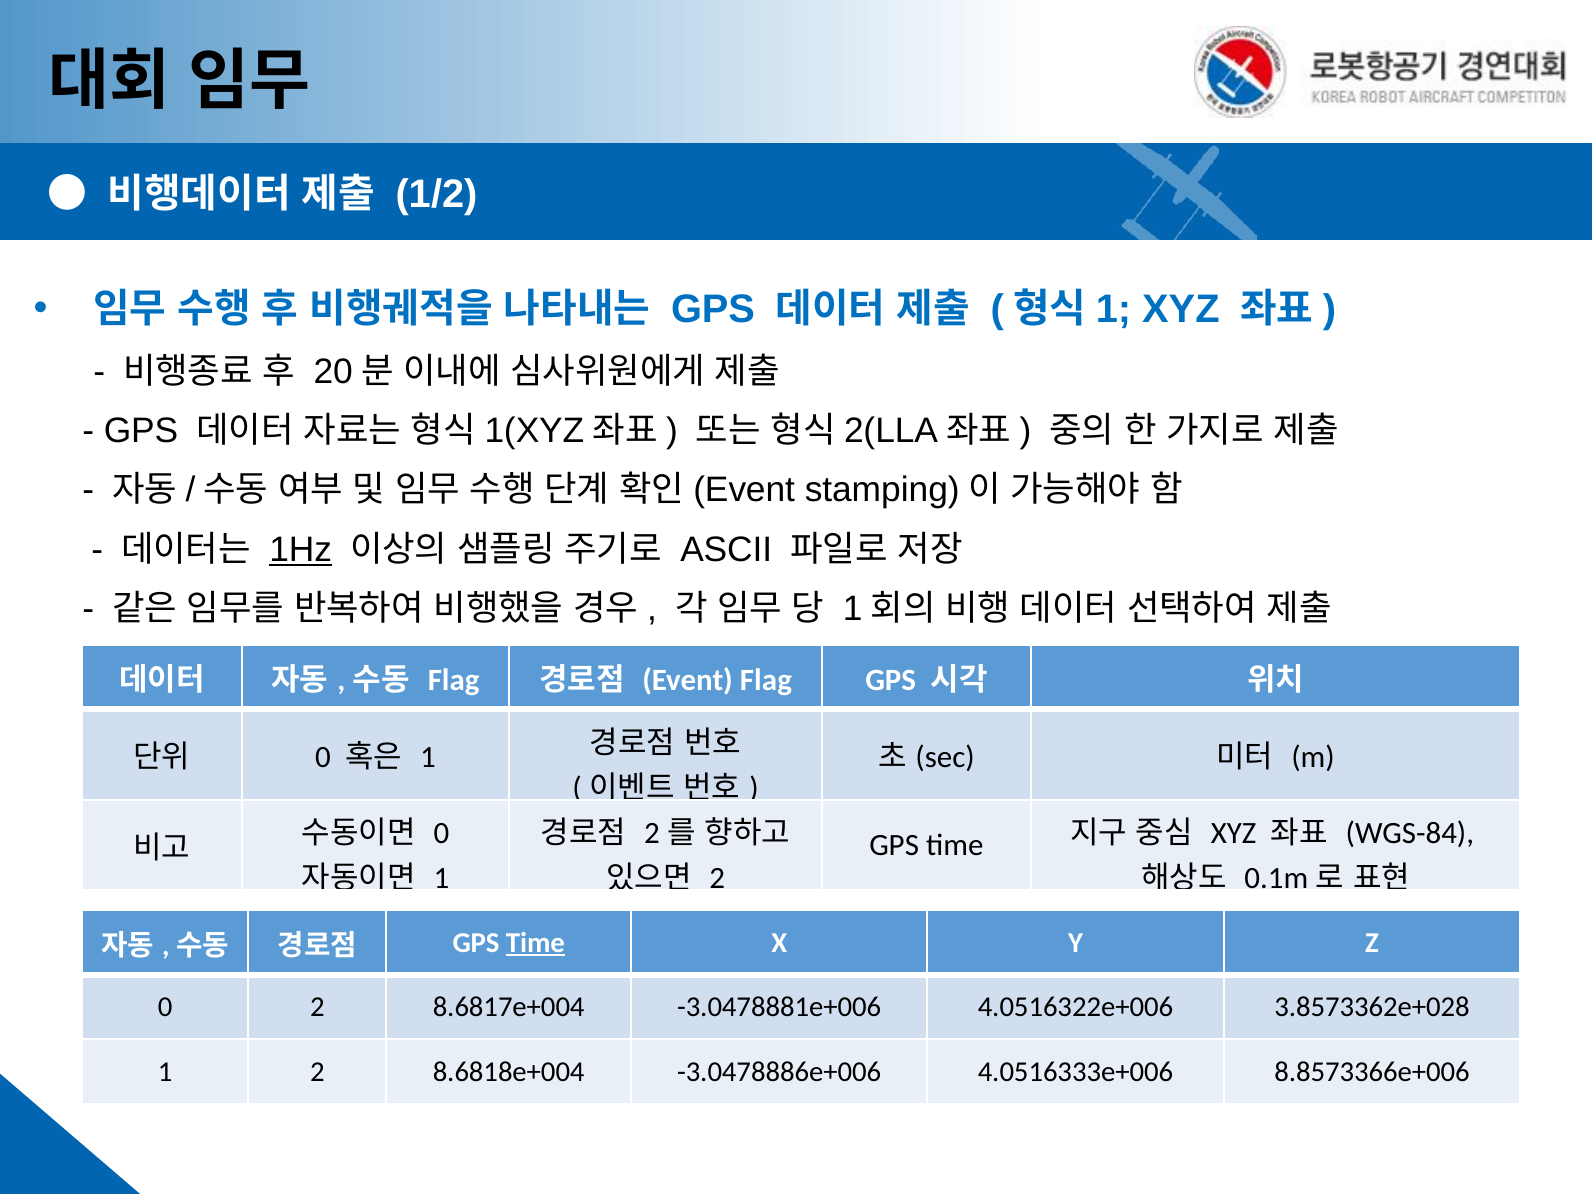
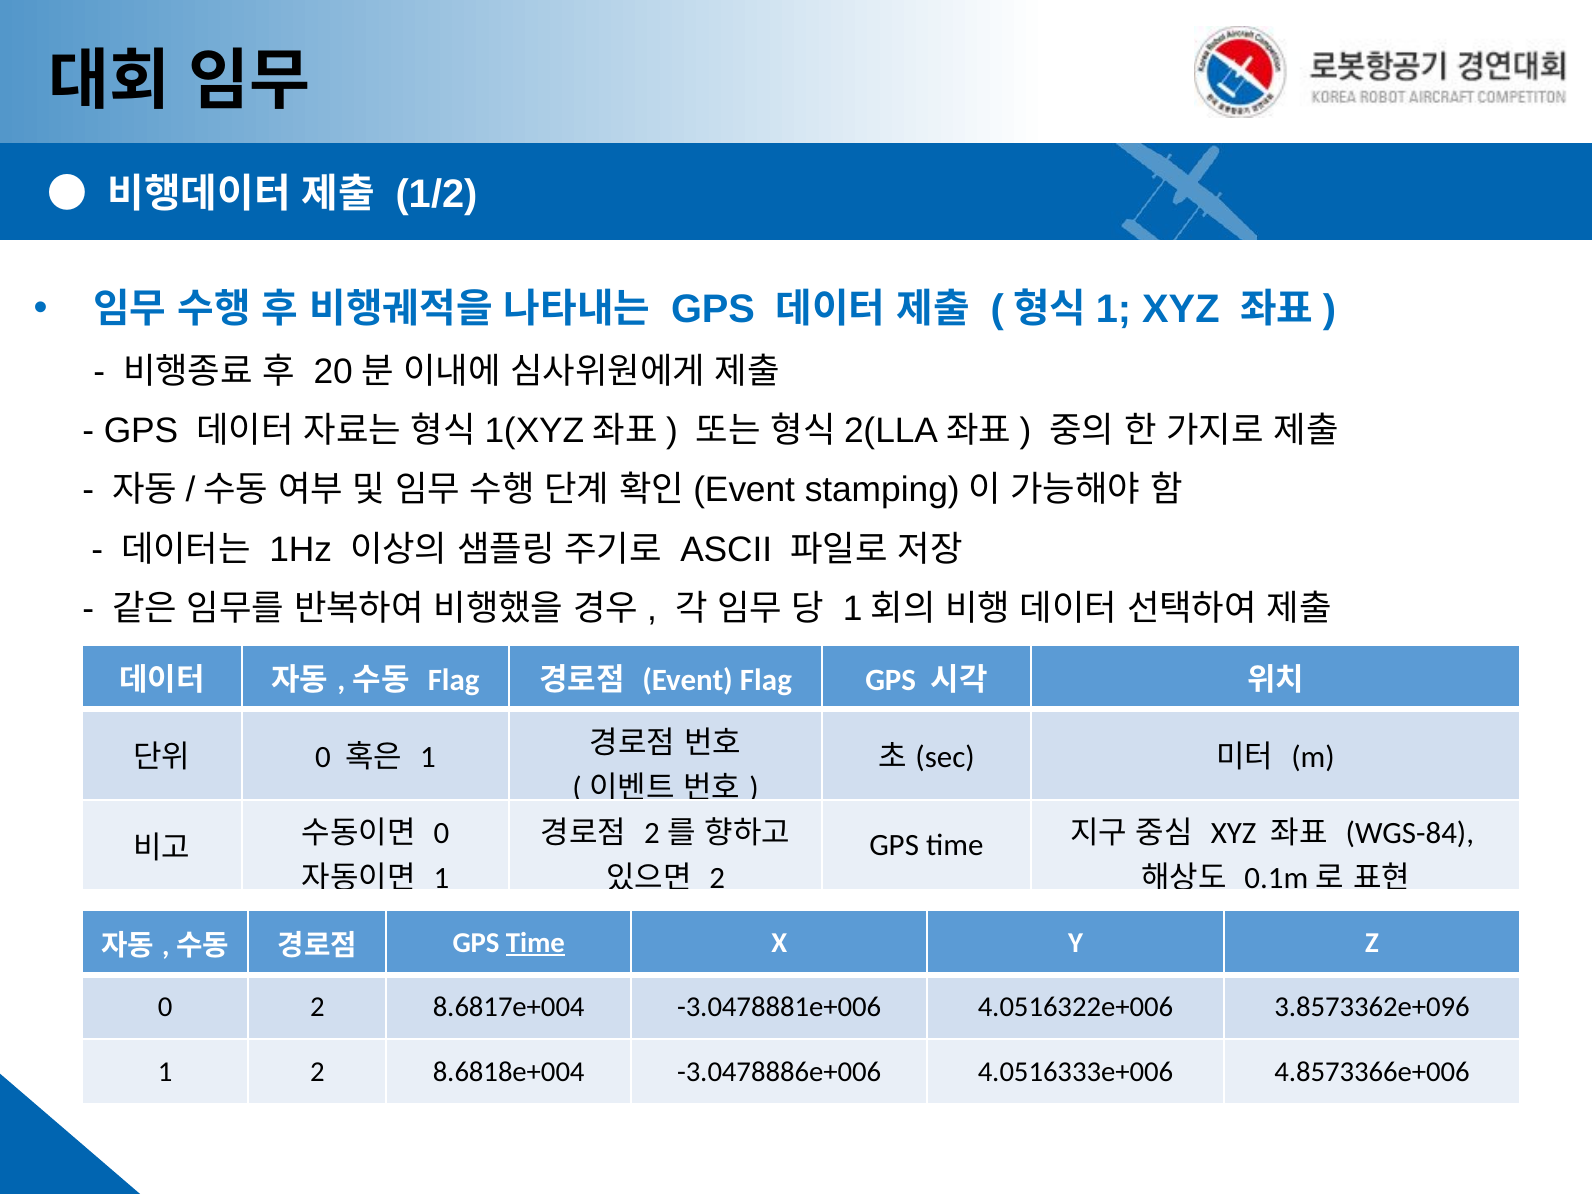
1Hz underline: present -> none (301, 550)
3.8573362e+028: 3.8573362e+028 -> 3.8573362e+096 (1372, 1007)
8.8573366e+006: 8.8573366e+006 -> 4.8573366e+006 (1372, 1072)
